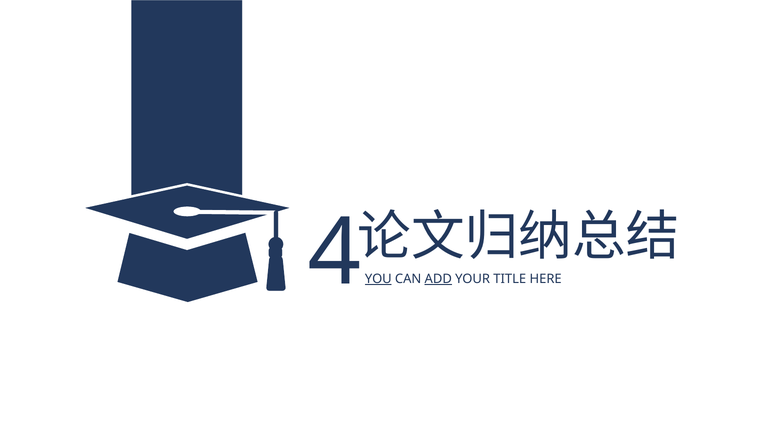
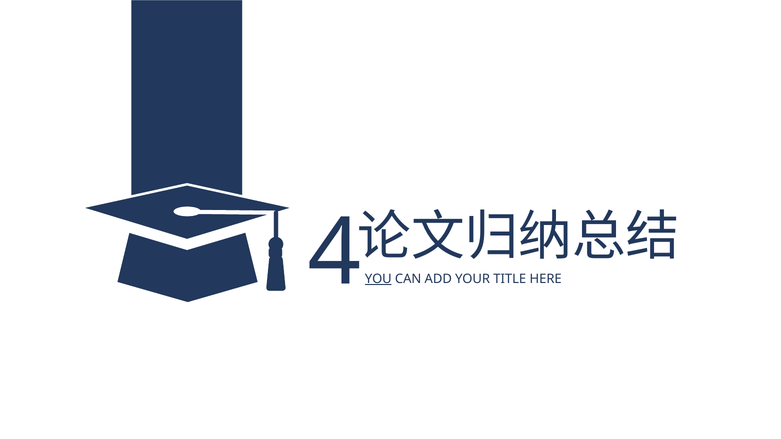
ADD underline: present -> none (438, 279)
